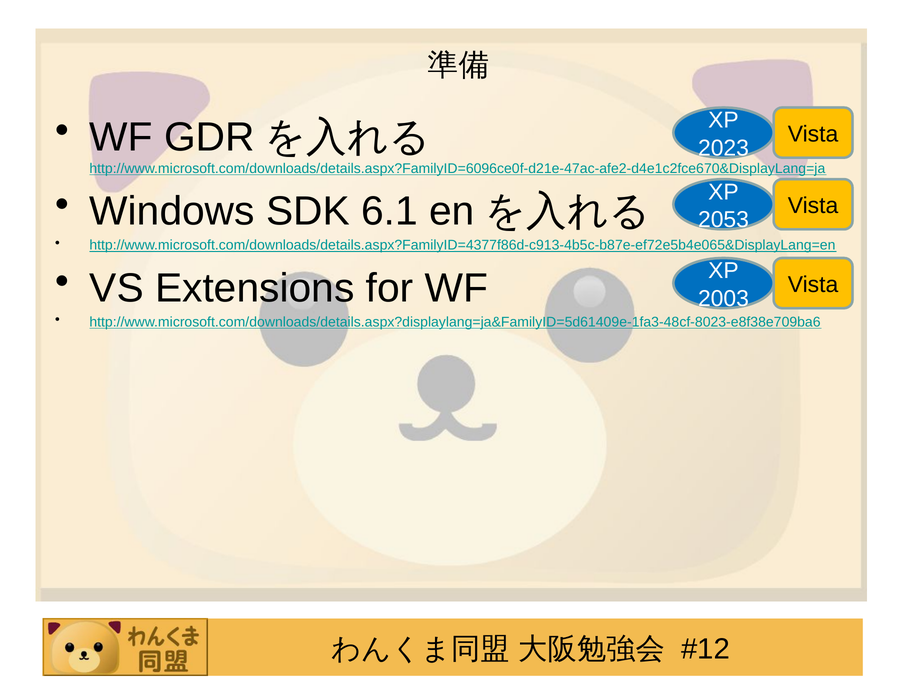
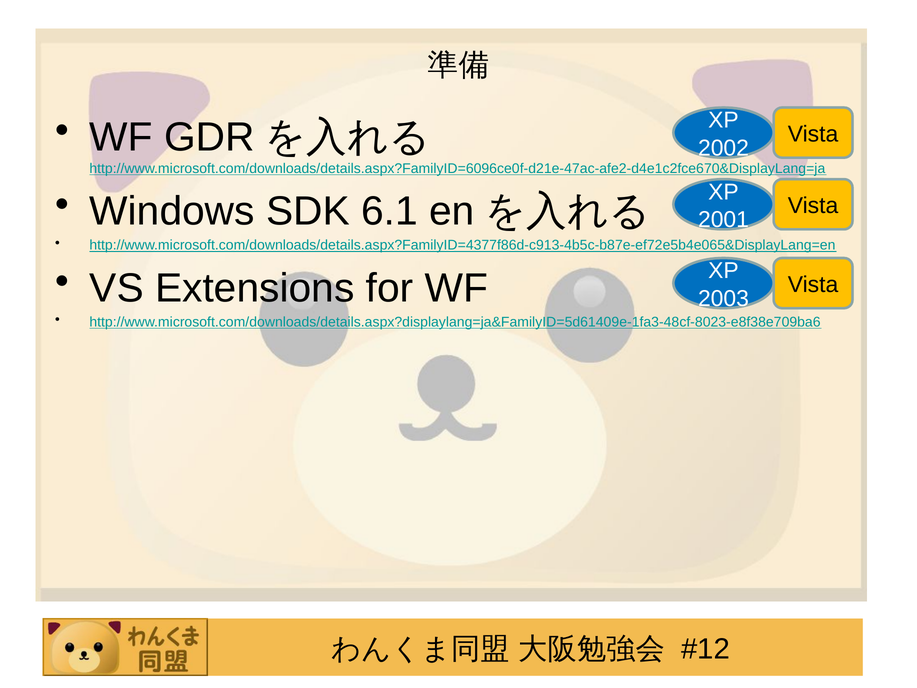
2023: 2023 -> 2002 (724, 148)
2053: 2053 -> 2001 (724, 220)
